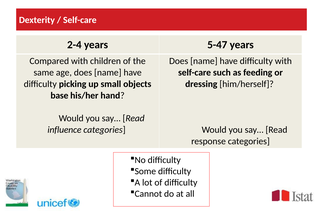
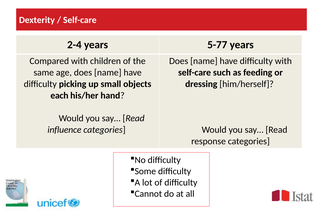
5-47: 5-47 -> 5-77 (217, 45)
base: base -> each (59, 95)
